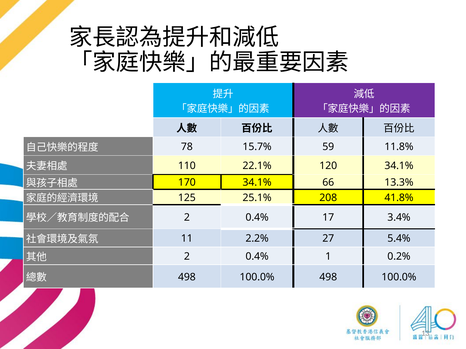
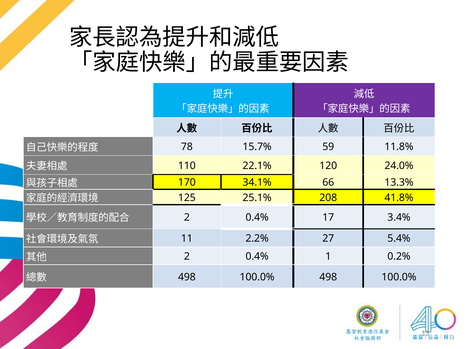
120 34.1%: 34.1% -> 24.0% (399, 166)
